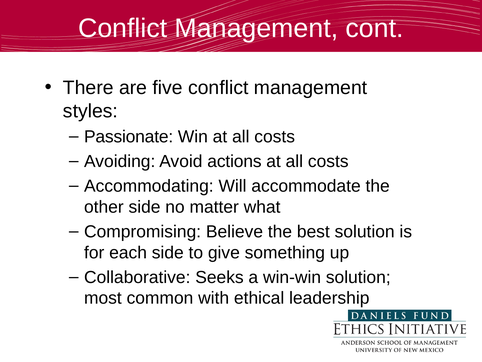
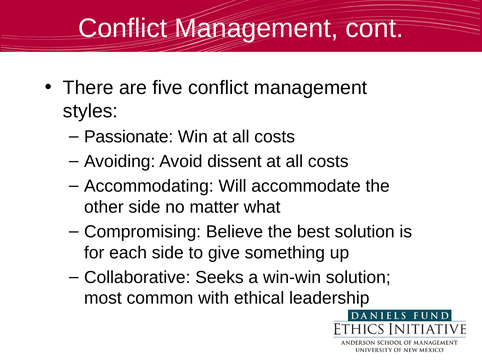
actions: actions -> dissent (234, 161)
